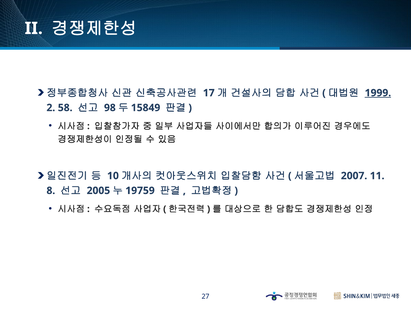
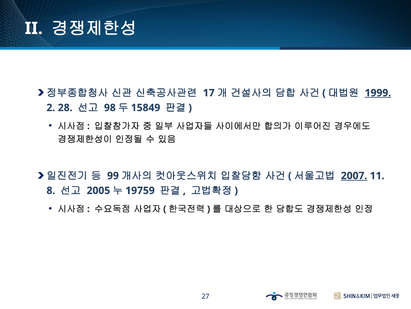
58: 58 -> 28 (65, 107)
10: 10 -> 99 (113, 175)
2007 underline: none -> present (354, 175)
